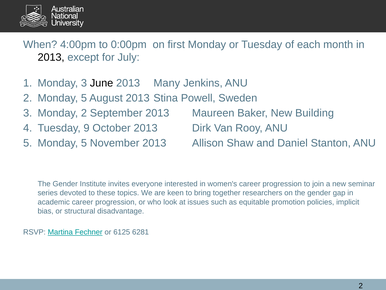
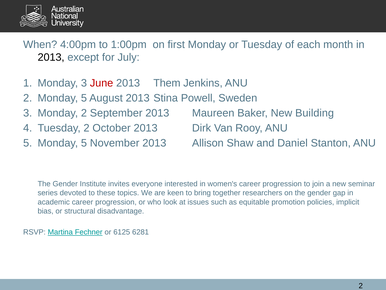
0:00pm: 0:00pm -> 1:00pm (129, 44)
June colour: black -> red (102, 83)
Many: Many -> Them (167, 83)
Tuesday 9: 9 -> 2 (87, 128)
